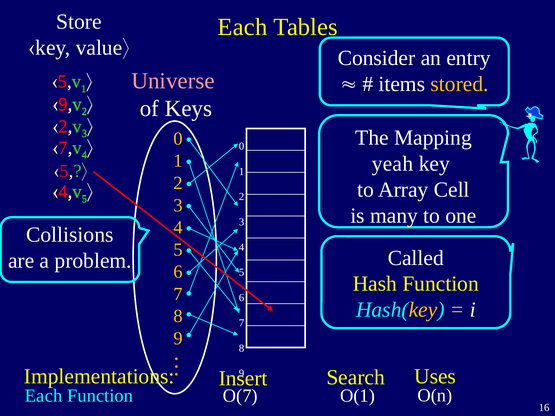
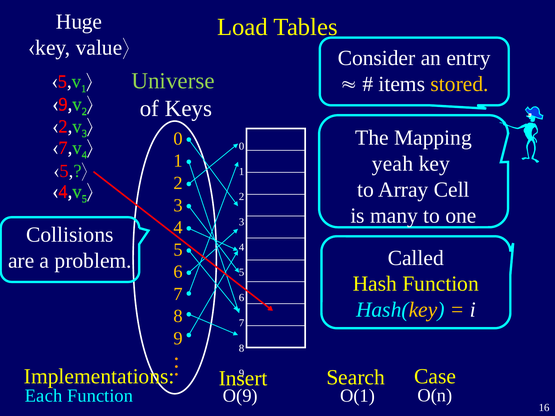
Store: Store -> Huge (79, 22)
Each: Each -> Load (243, 27)
Universe colour: pink -> light green (173, 81)
Uses: Uses -> Case (435, 377)
O(7: O(7 -> O(9 (240, 396)
